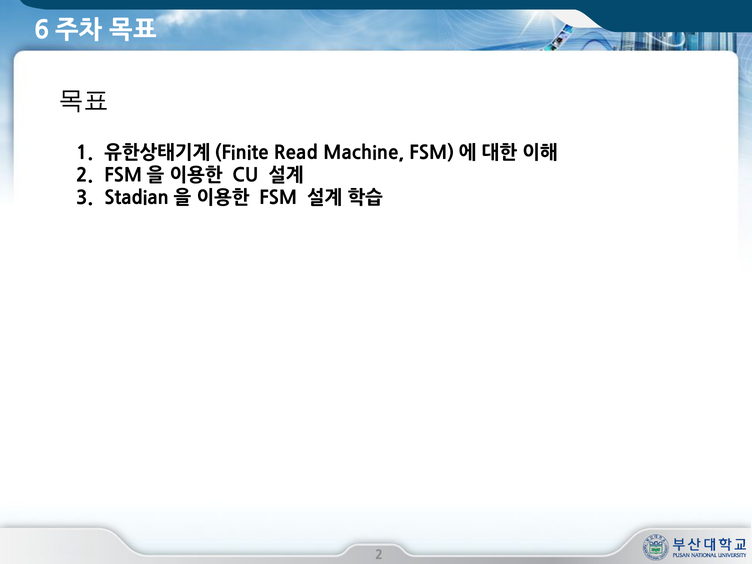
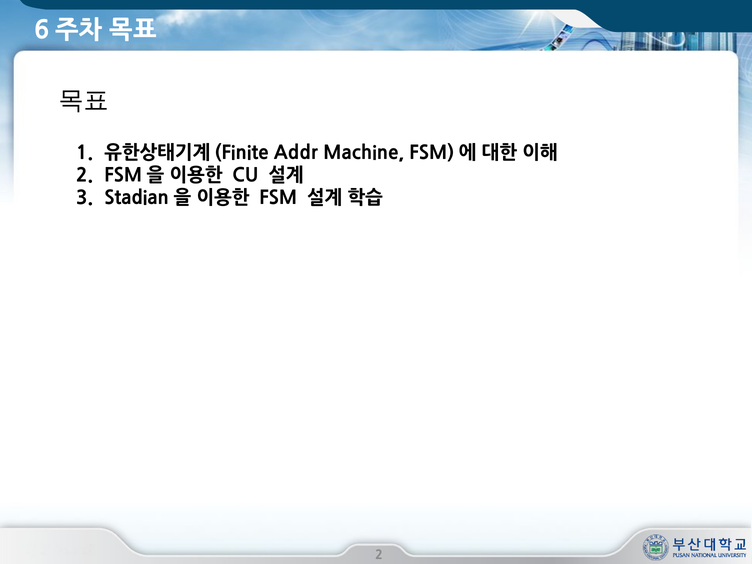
Read: Read -> Addr (296, 153)
